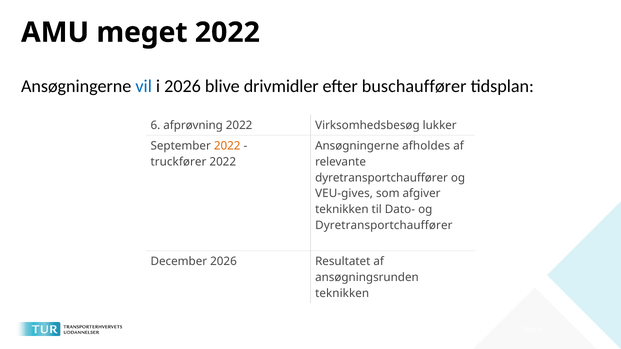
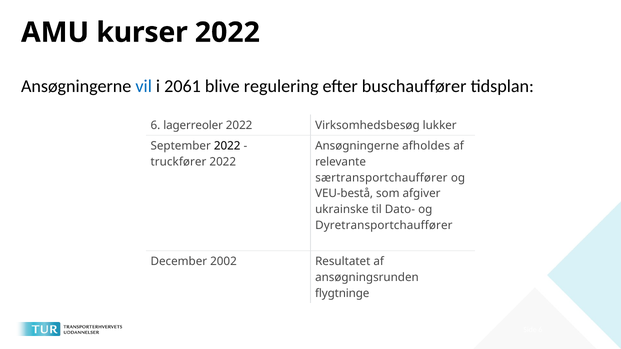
meget: meget -> kurser (142, 33)
i 2026: 2026 -> 2061 (183, 86)
drivmidler: drivmidler -> regulering (281, 86)
afprøvning: afprøvning -> lagerreoler (193, 126)
2022 colour: orange -> black (227, 146)
dyretransportchauffører: dyretransportchauffører -> særtransportchauffører (381, 178)
VEU-gives: VEU-gives -> VEU-bestå (344, 194)
teknikken: teknikken -> ukrainske (342, 210)
December 2026: 2026 -> 2002 (223, 262)
teknikken: teknikken -> flygtninge (342, 293)
